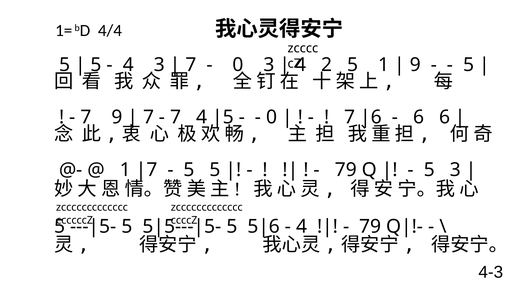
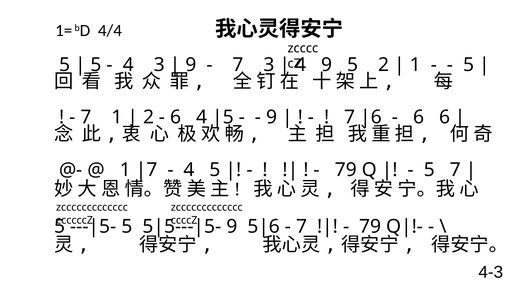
7: 7 -> 9 (191, 65)
0: 0 -> 7 (238, 65)
2: 2 -> 9 (327, 65)
5 1: 1 -> 2 (384, 65)
9: 9 -> 1 (415, 65)
7 9: 9 -> 1 (117, 118)
7: 7 -> 2 (149, 118)
7: 7 -> 6 (176, 118)
0: 0 -> 9 (272, 118)
5: 5 -> 4 (189, 170)
5 3: 3 -> 7 (455, 170)
5: 5 -> 9 (232, 227)
4: 4 -> 7 (302, 227)
